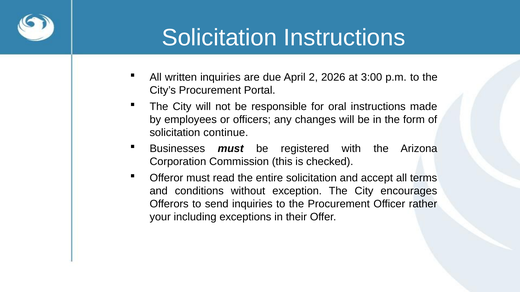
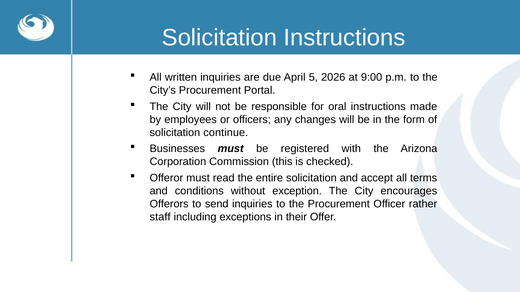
2: 2 -> 5 (313, 77)
3:00: 3:00 -> 9:00 (372, 77)
your: your -> staff (160, 217)
